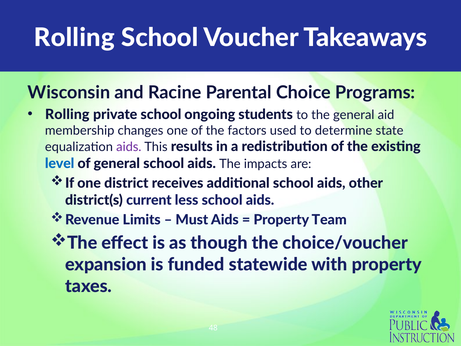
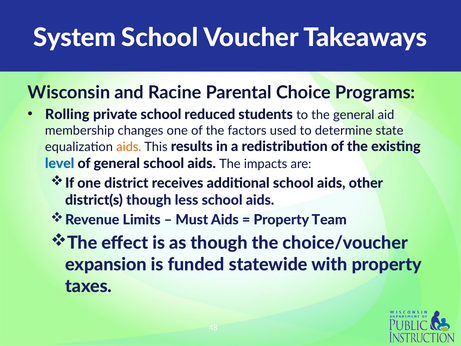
Rolling: Rolling -> System (75, 38)
ongoing: ongoing -> reduced (210, 114)
aids colour: purple -> orange (129, 147)
district(s current: current -> though (149, 200)
